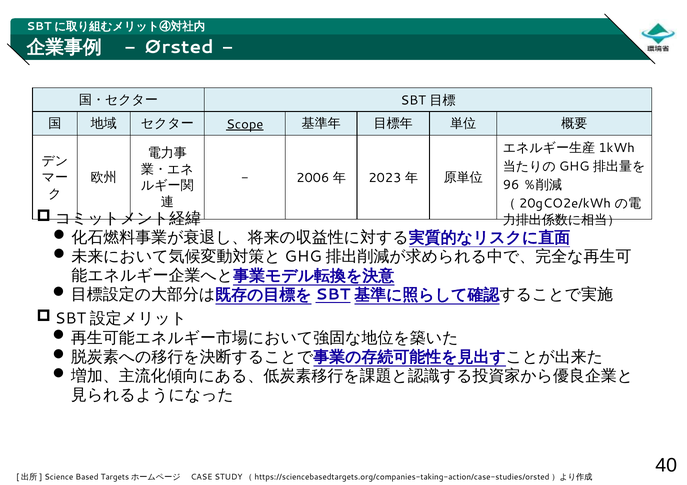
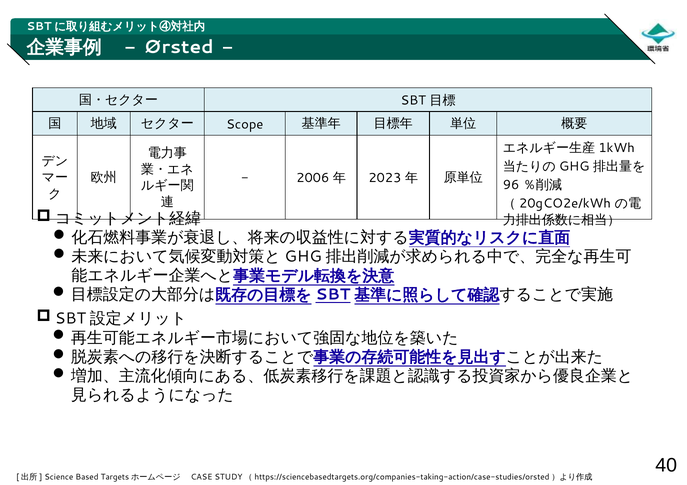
Scope underline: present -> none (245, 125)
